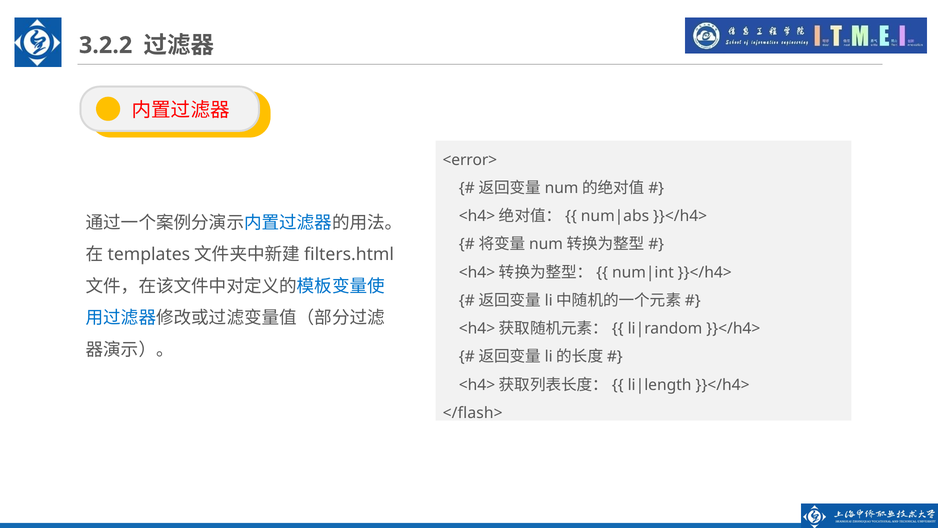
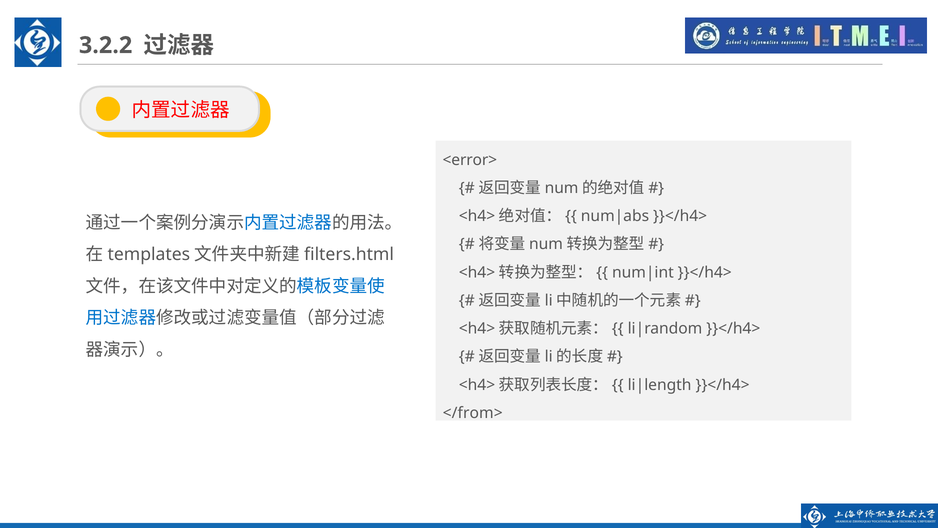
</flash>: </flash> -> </from> (473, 413)
